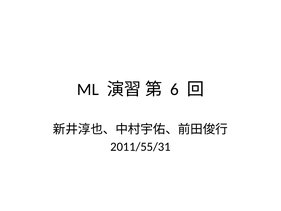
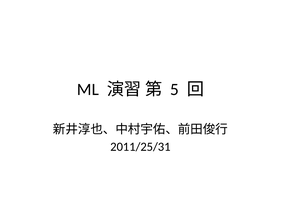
6: 6 -> 5 (175, 89)
2011/55/31: 2011/55/31 -> 2011/25/31 (140, 147)
